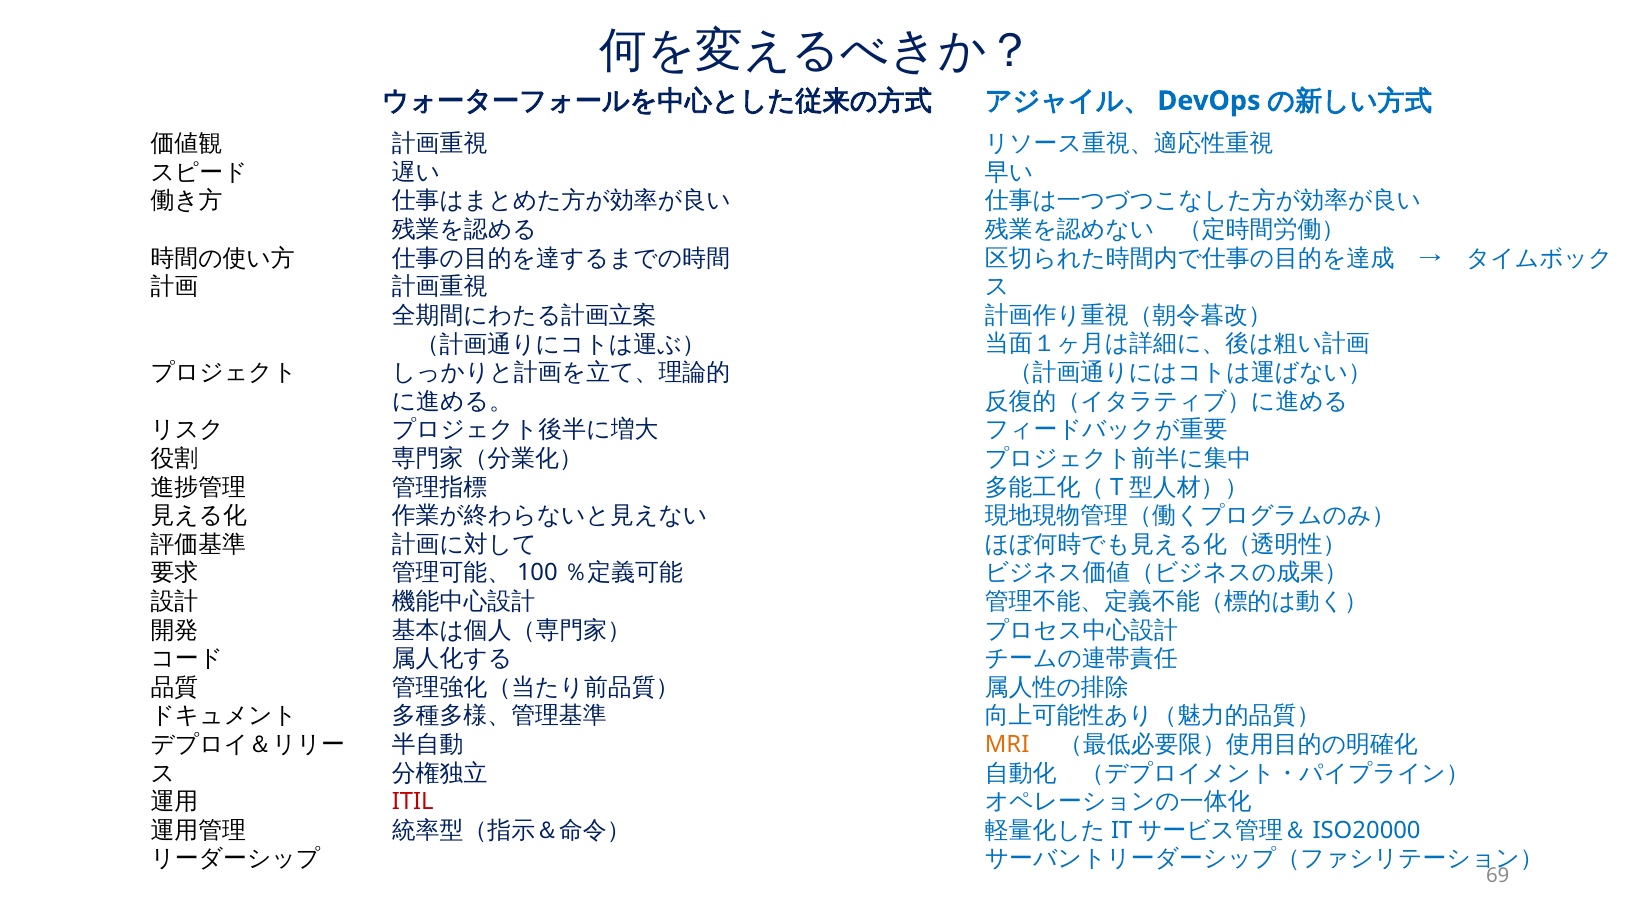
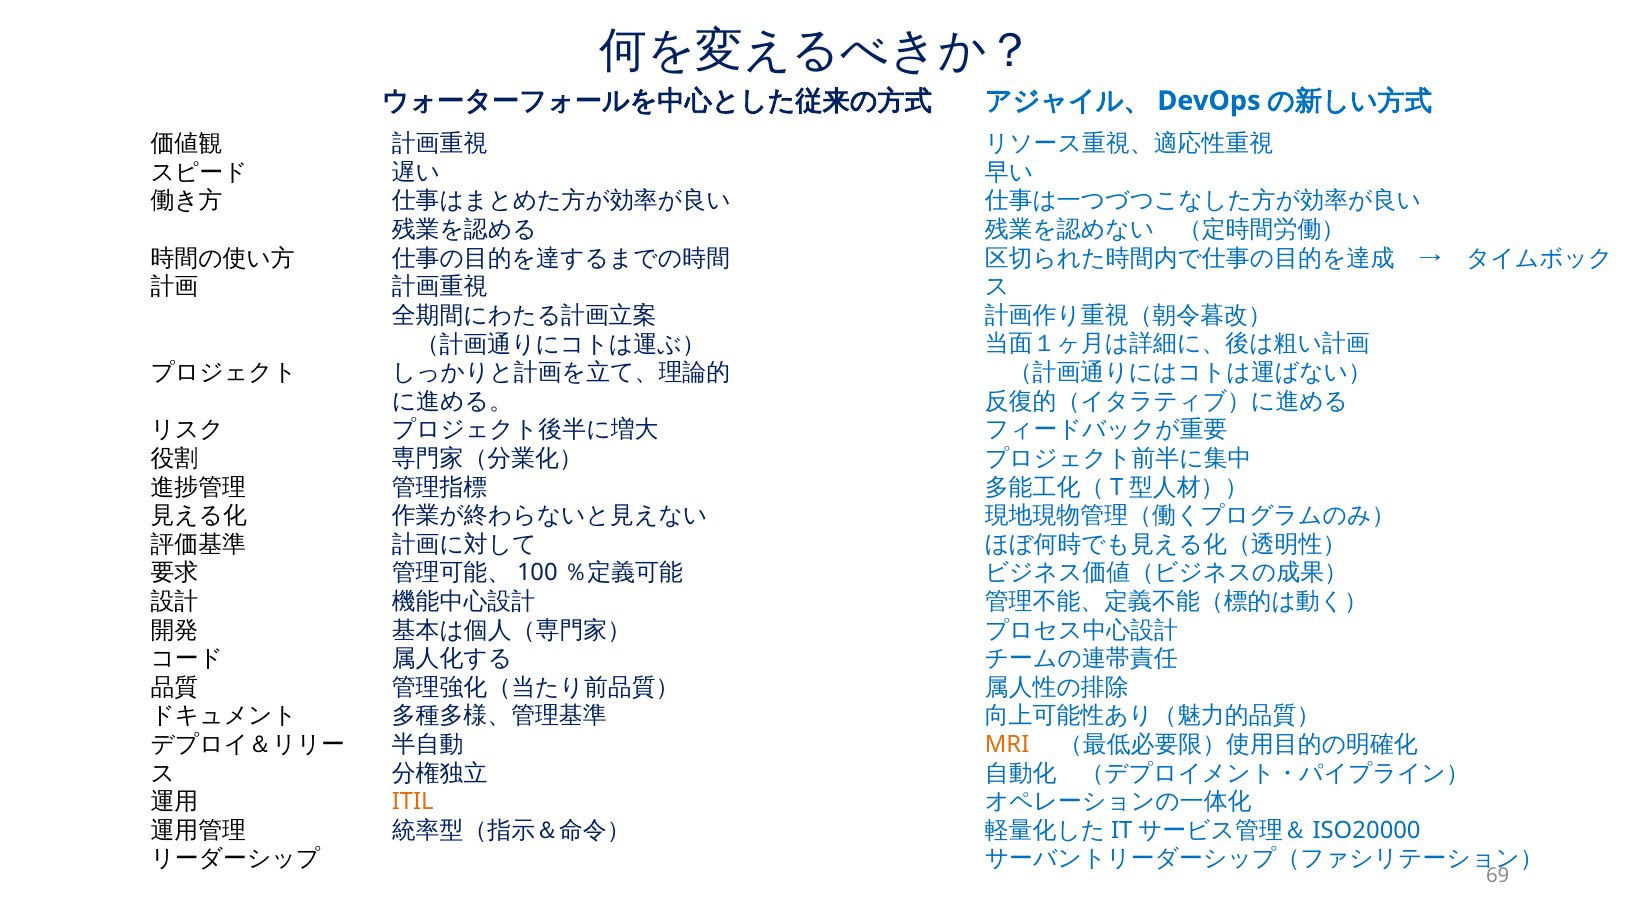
ITIL colour: red -> orange (413, 802)
